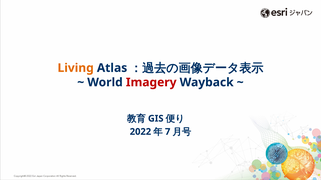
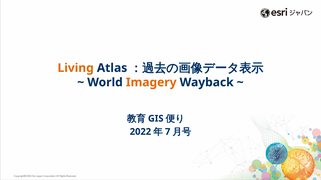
Imagery colour: red -> orange (151, 83)
